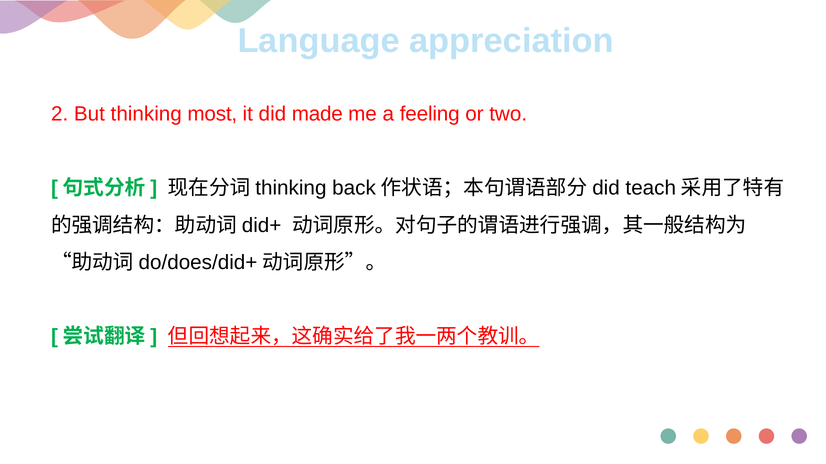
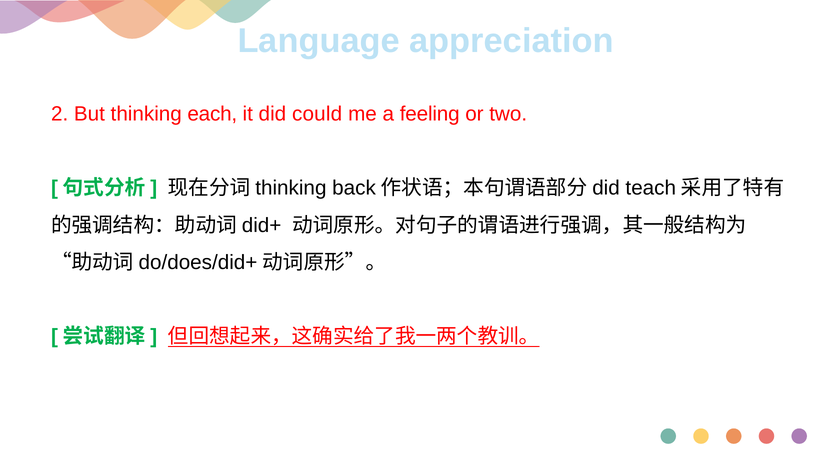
most: most -> each (212, 114)
made: made -> could (317, 114)
